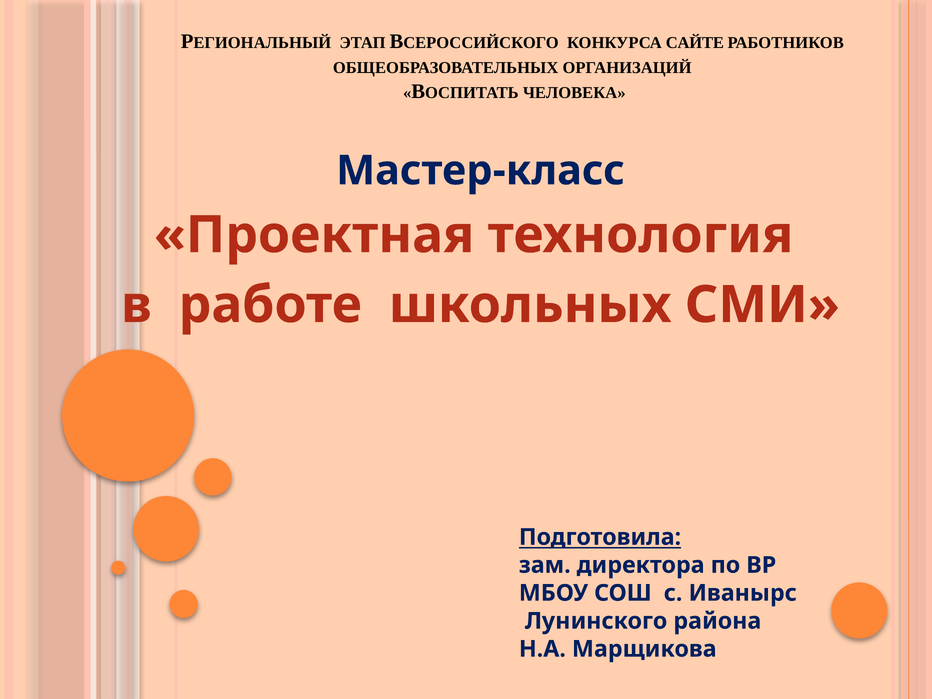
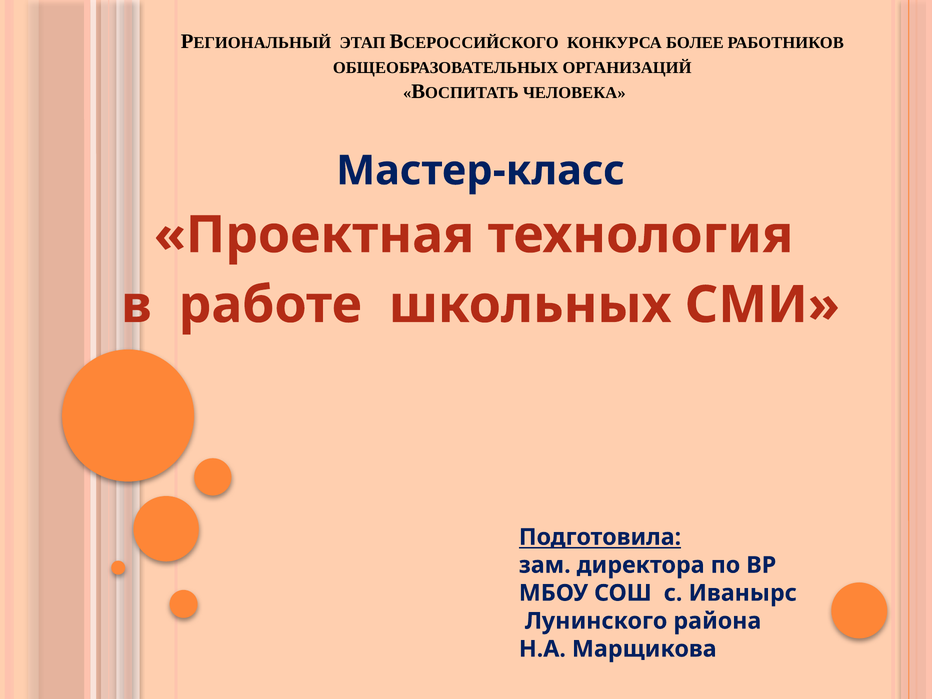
САЙТЕ: САЙТЕ -> БОЛЕЕ (695, 43)
